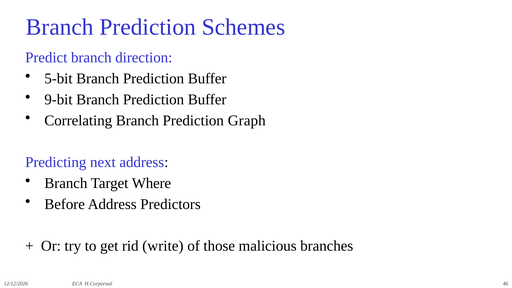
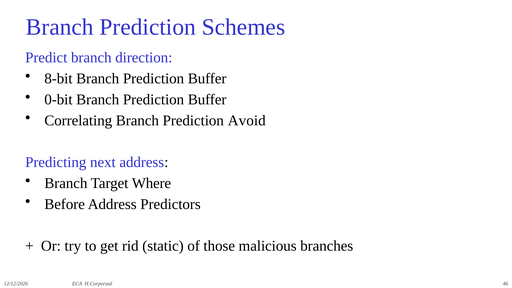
5-bit: 5-bit -> 8-bit (58, 79)
9-bit: 9-bit -> 0-bit (58, 99)
Graph: Graph -> Avoid (247, 120)
write: write -> static (163, 246)
